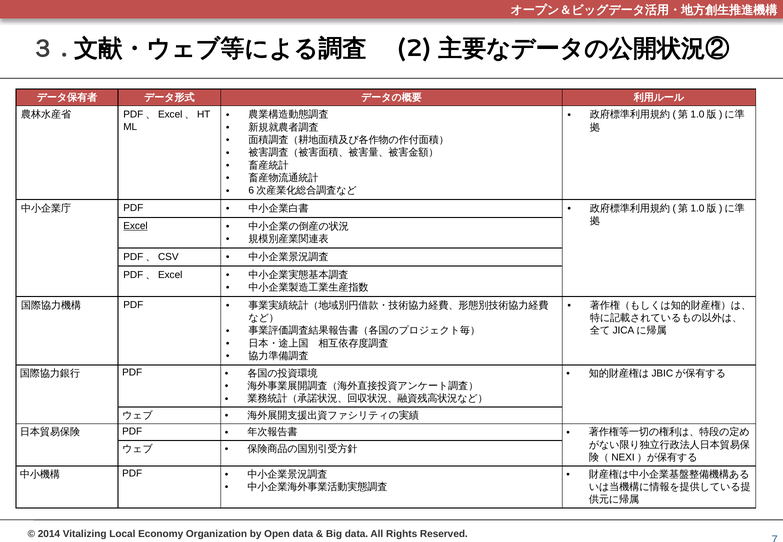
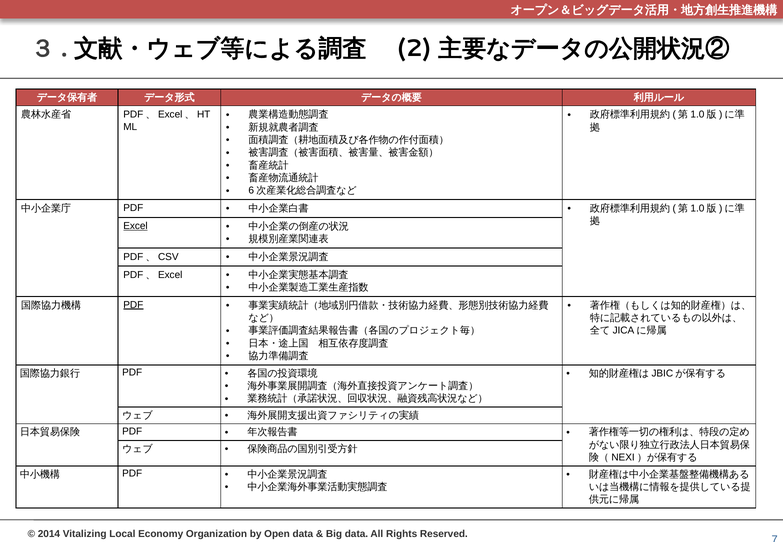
PDF underline: none -> present (133, 305)
